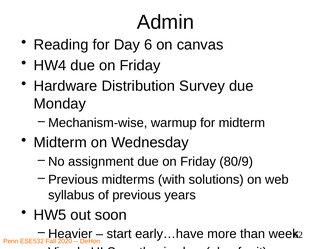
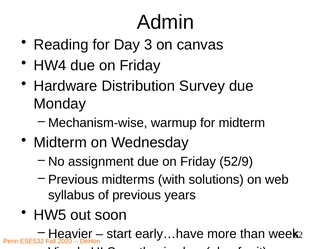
6: 6 -> 3 (148, 45)
80/9: 80/9 -> 52/9 (236, 161)
